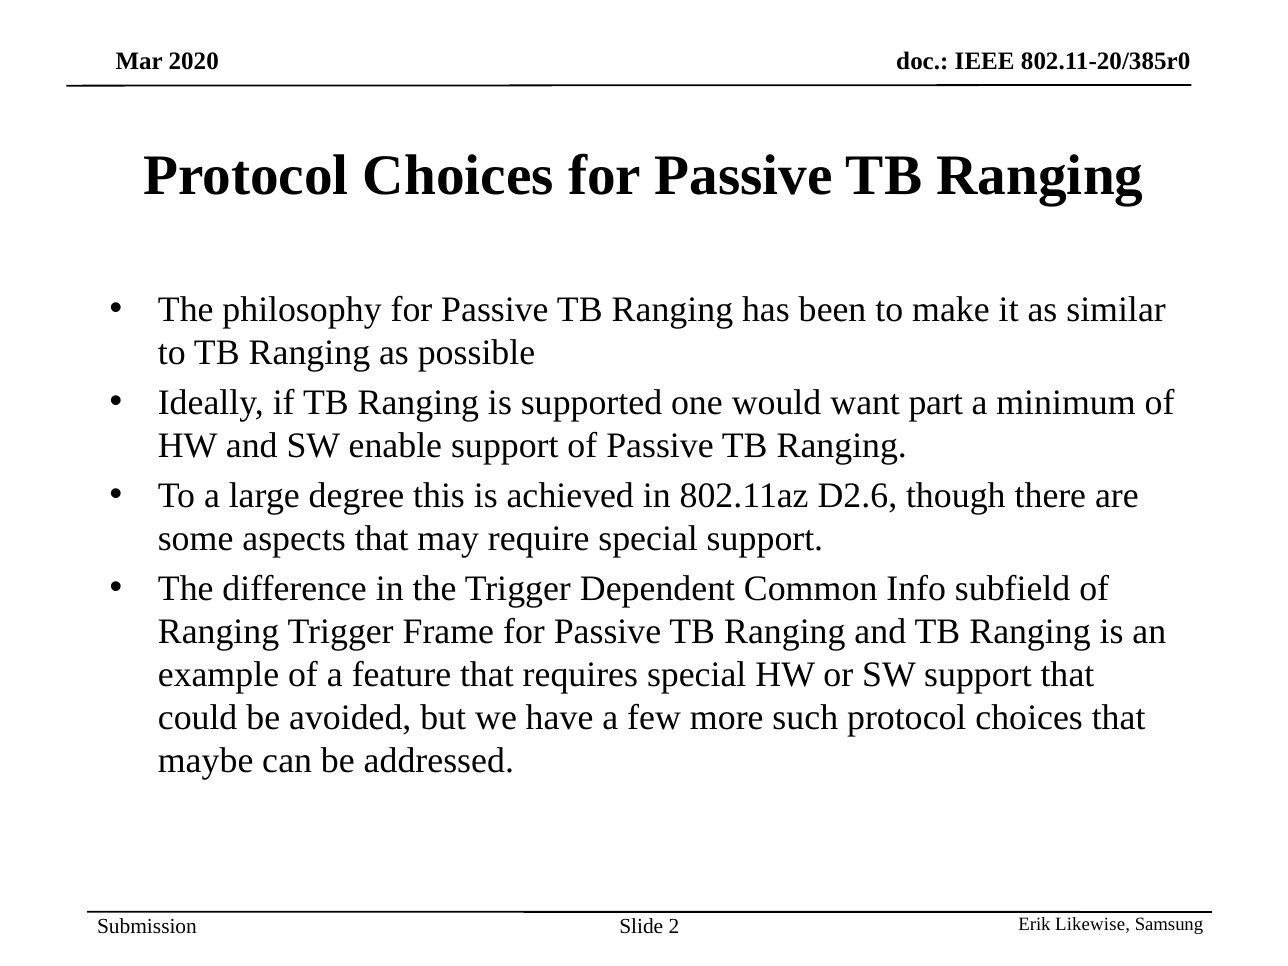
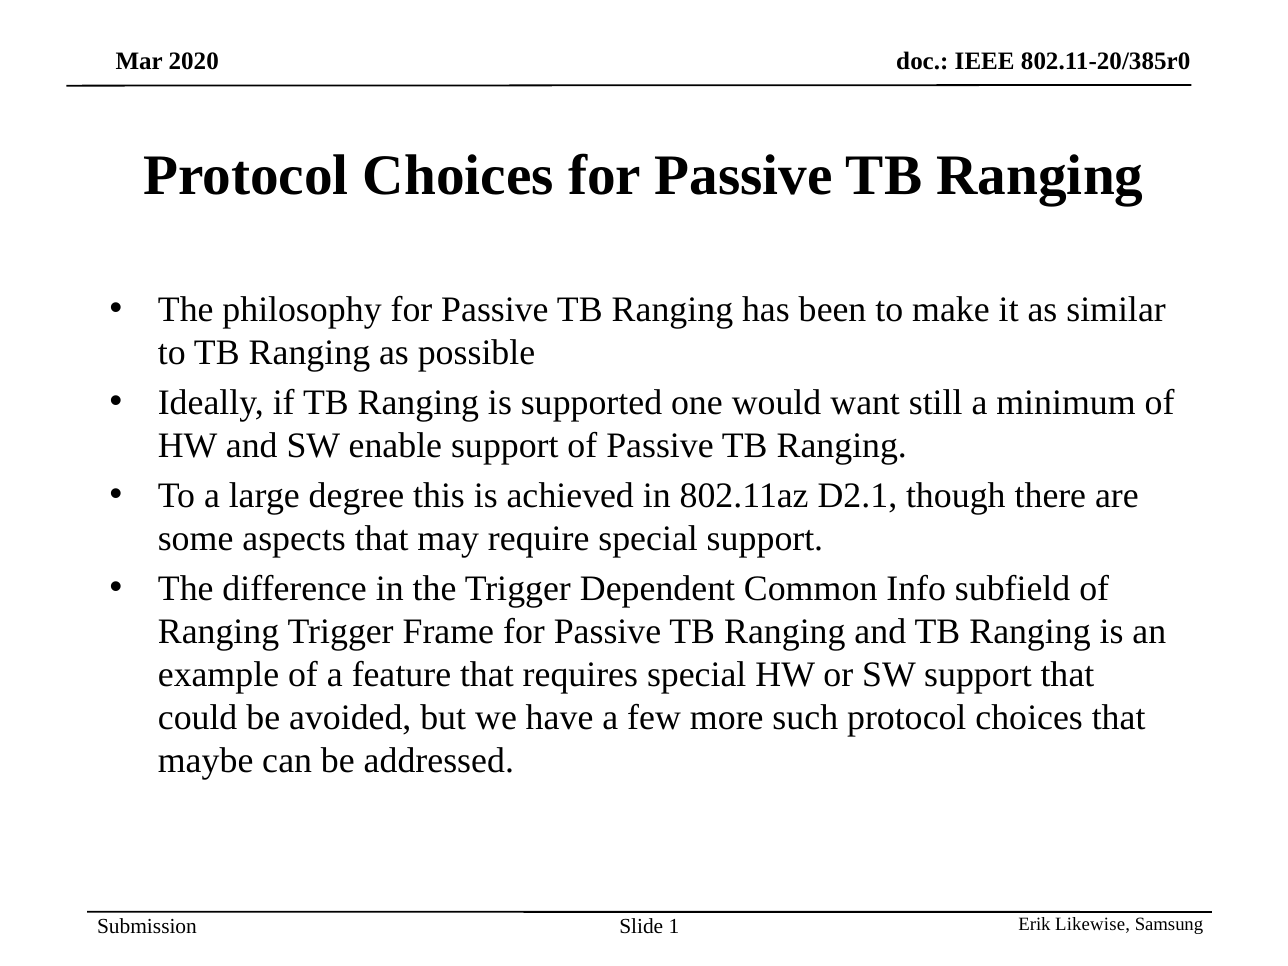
part: part -> still (936, 403)
D2.6: D2.6 -> D2.1 (857, 496)
2: 2 -> 1 (674, 926)
